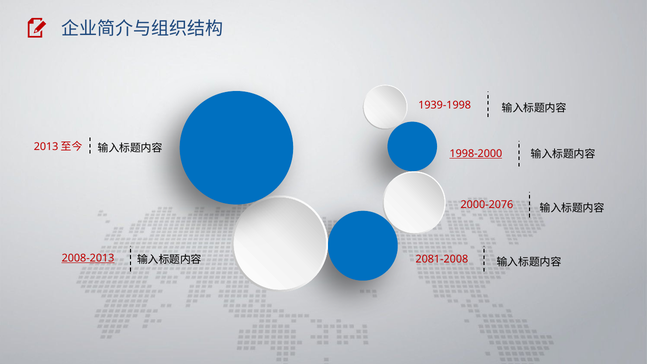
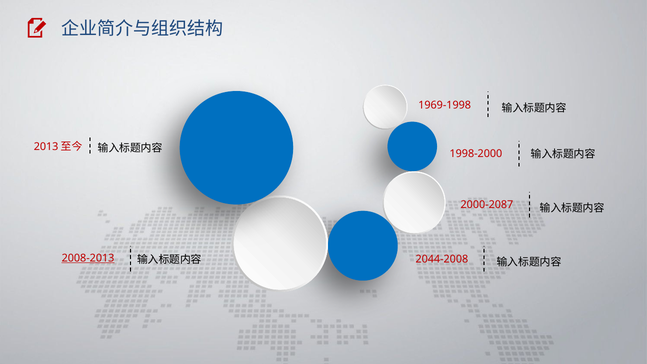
1939-1998: 1939-1998 -> 1969-1998 (445, 105)
1998-2000 underline: present -> none (476, 154)
2000-2076: 2000-2076 -> 2000-2087 (487, 205)
2081-2008: 2081-2008 -> 2044-2008 (442, 259)
